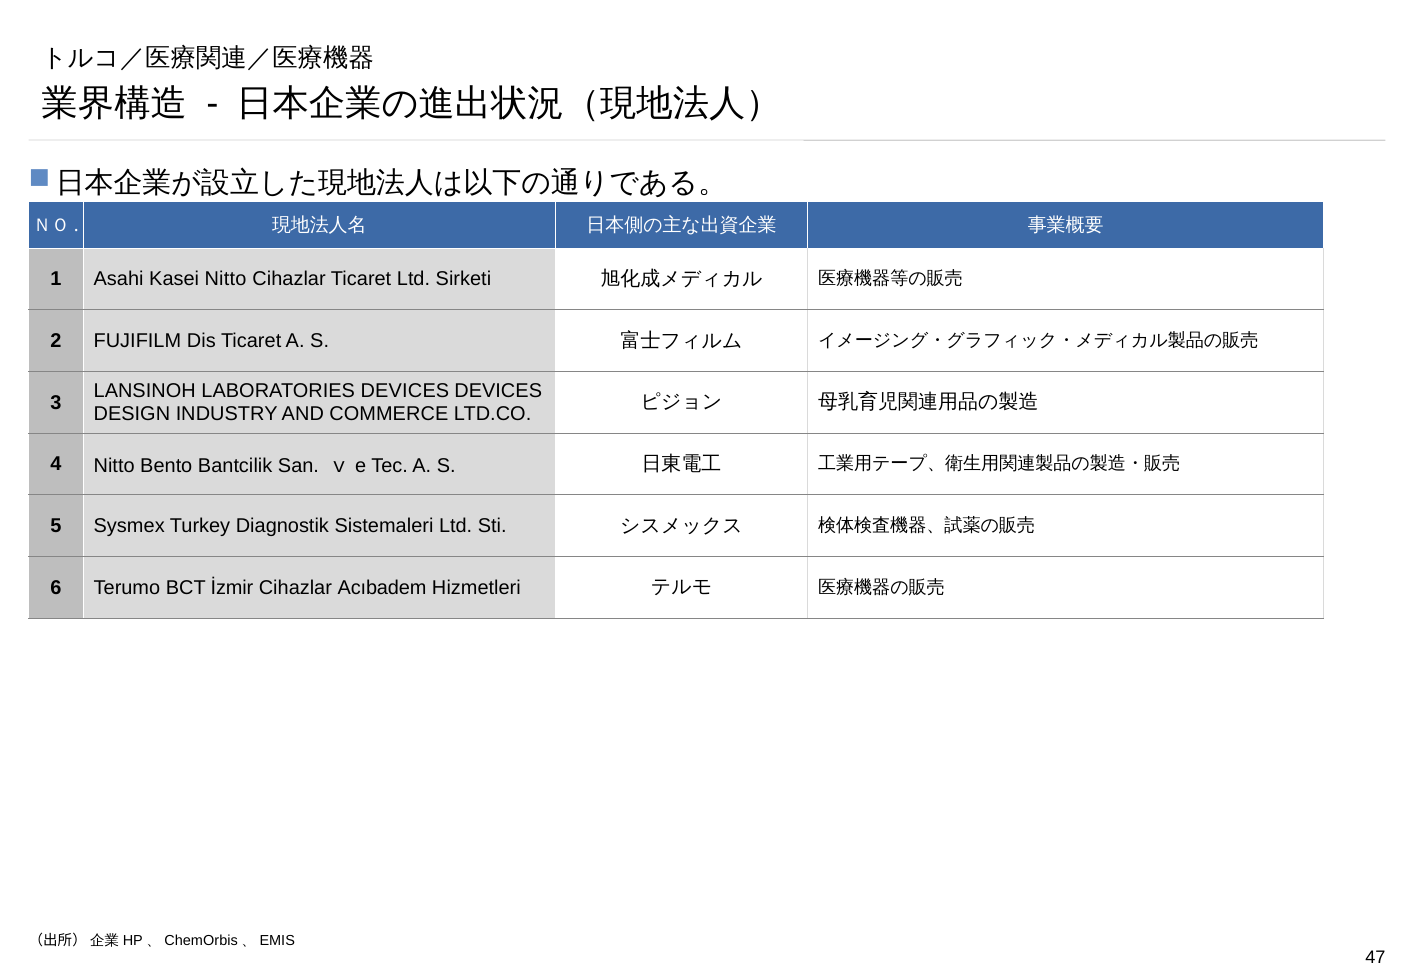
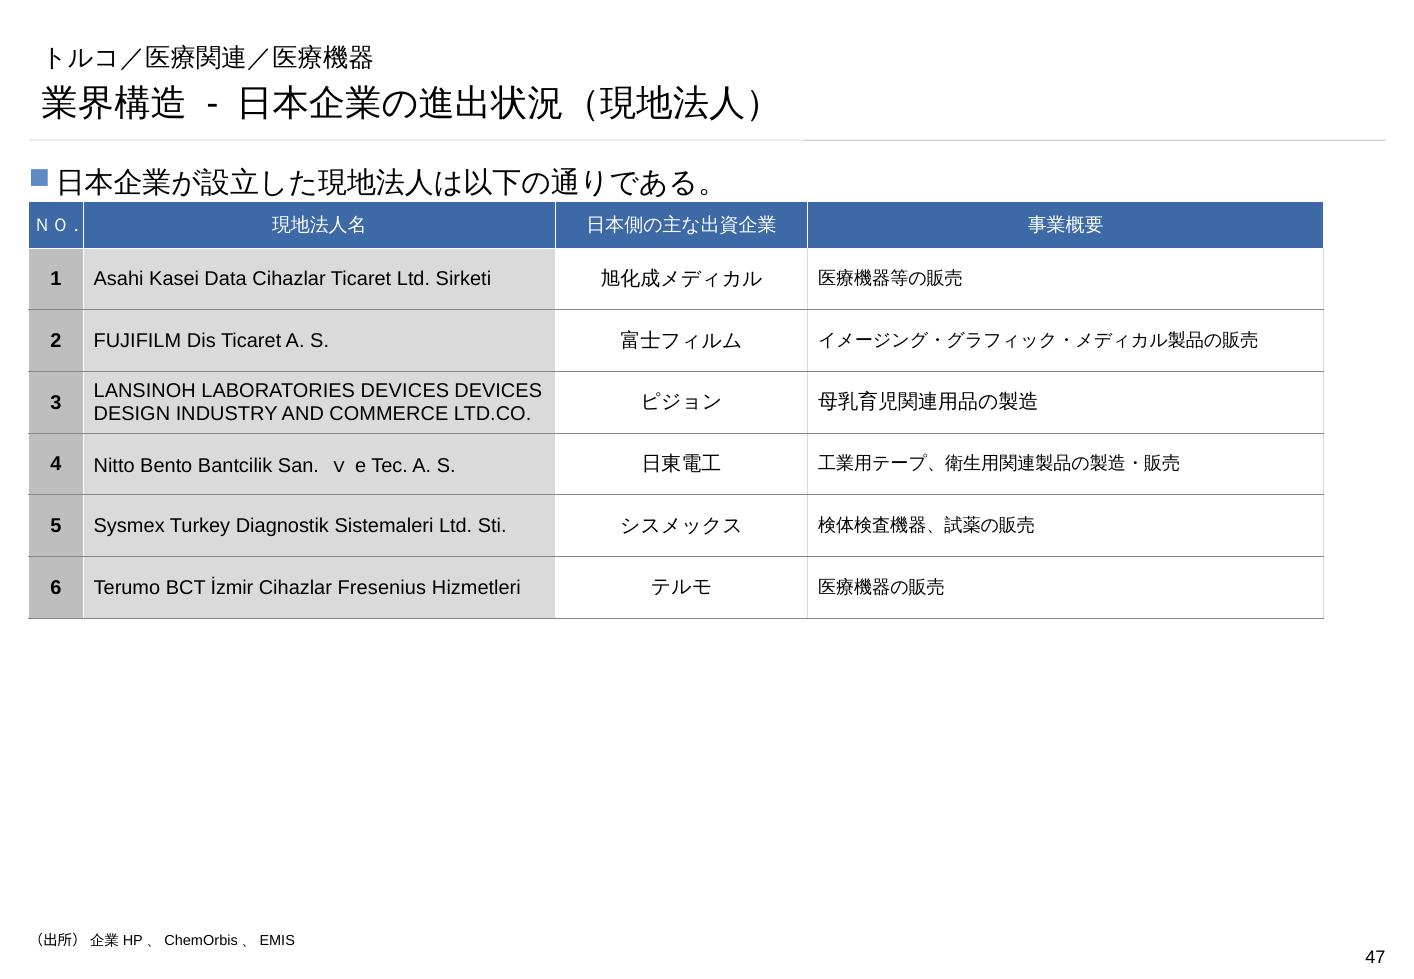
Kasei Nitto: Nitto -> Data (226, 279)
Acıbadem: Acıbadem -> Fresenius (382, 587)
